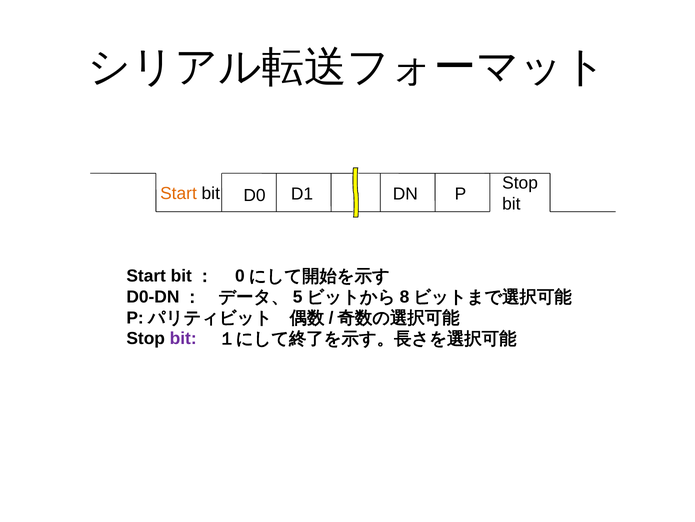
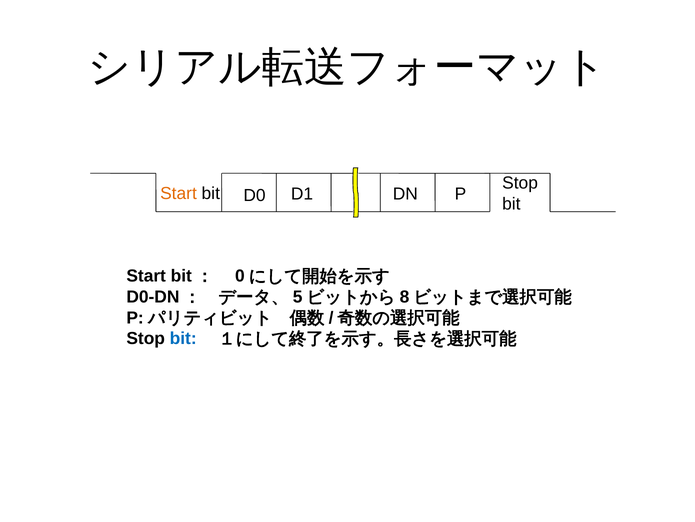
bit colour: purple -> blue (183, 338)
